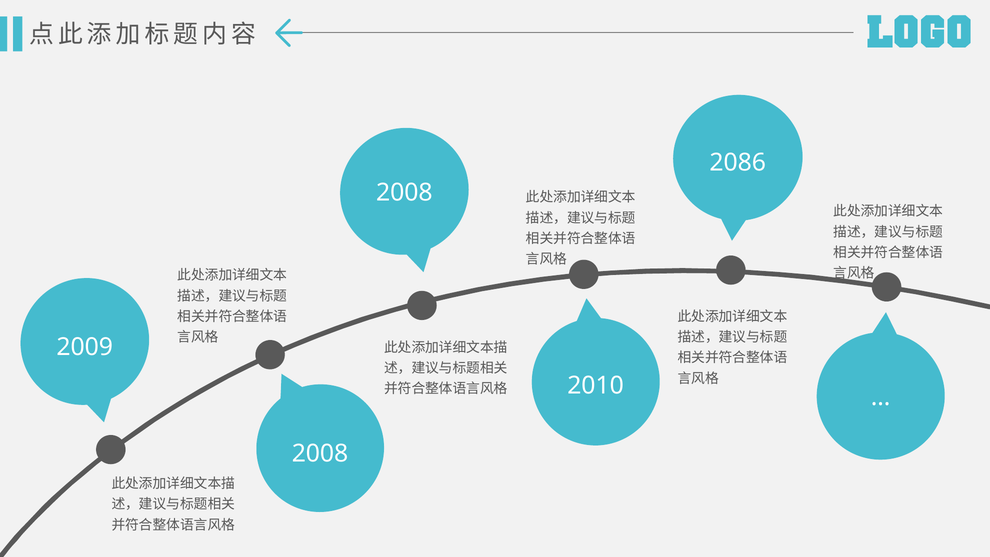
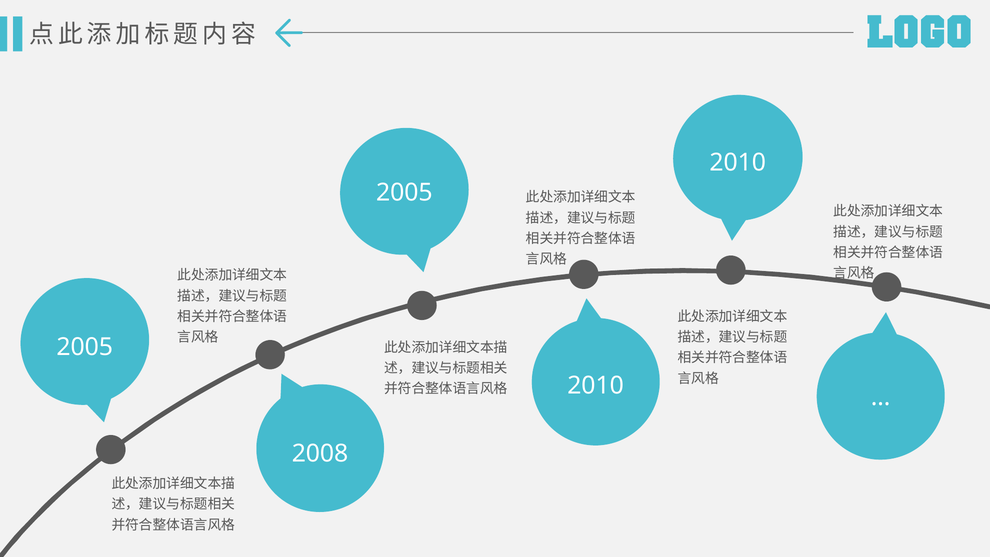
2086: 2086 -> 2010 (738, 163)
2008: 2008 -> 2005 (404, 193)
2009: 2009 -> 2005 (85, 347)
